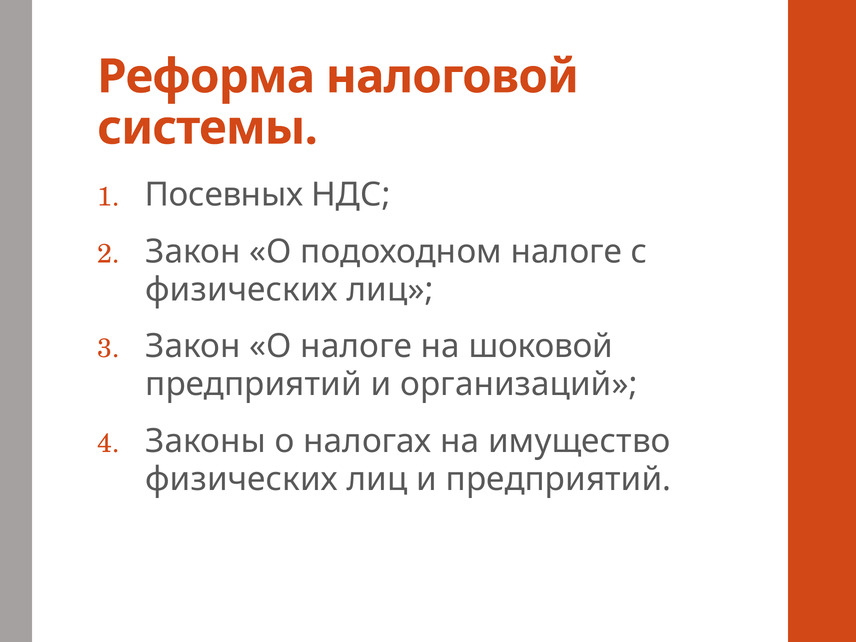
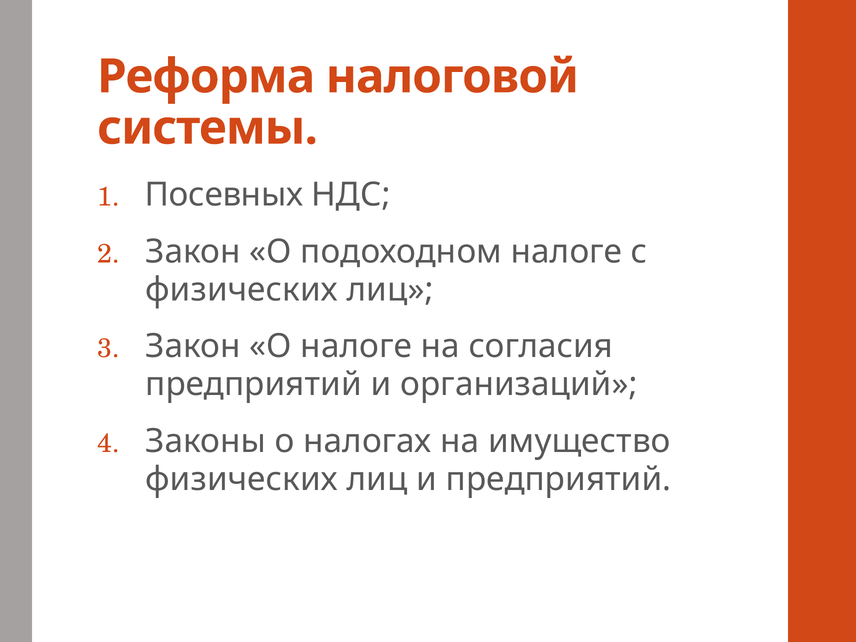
шоковой: шоковой -> согласия (541, 347)
